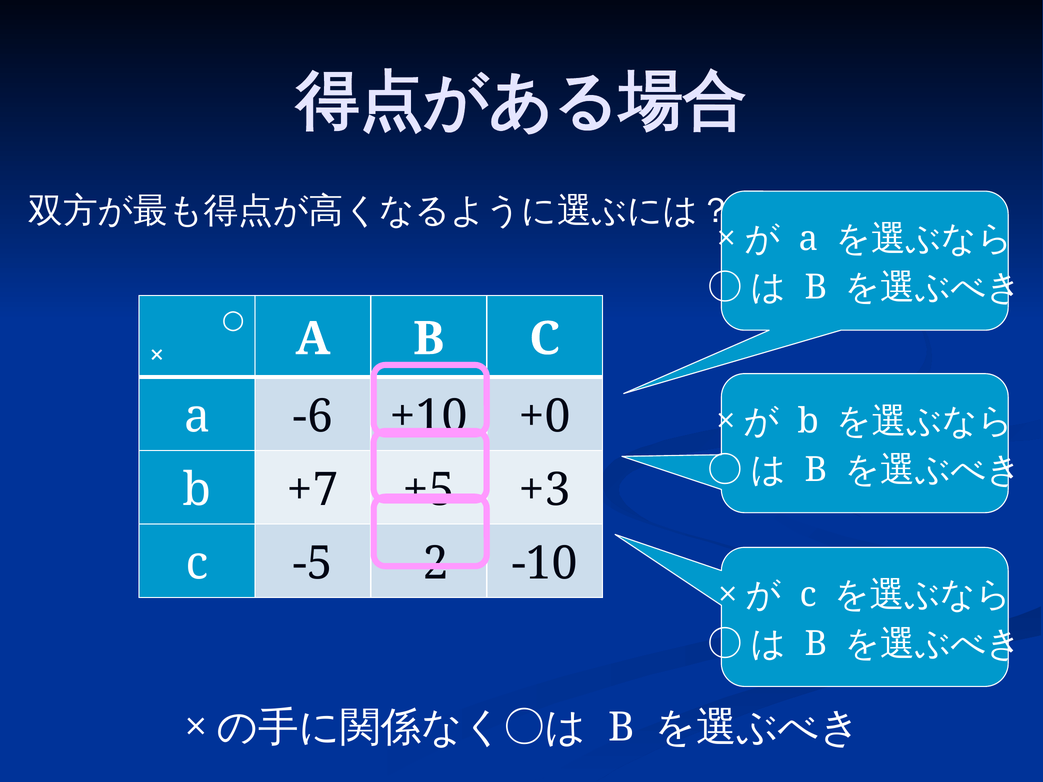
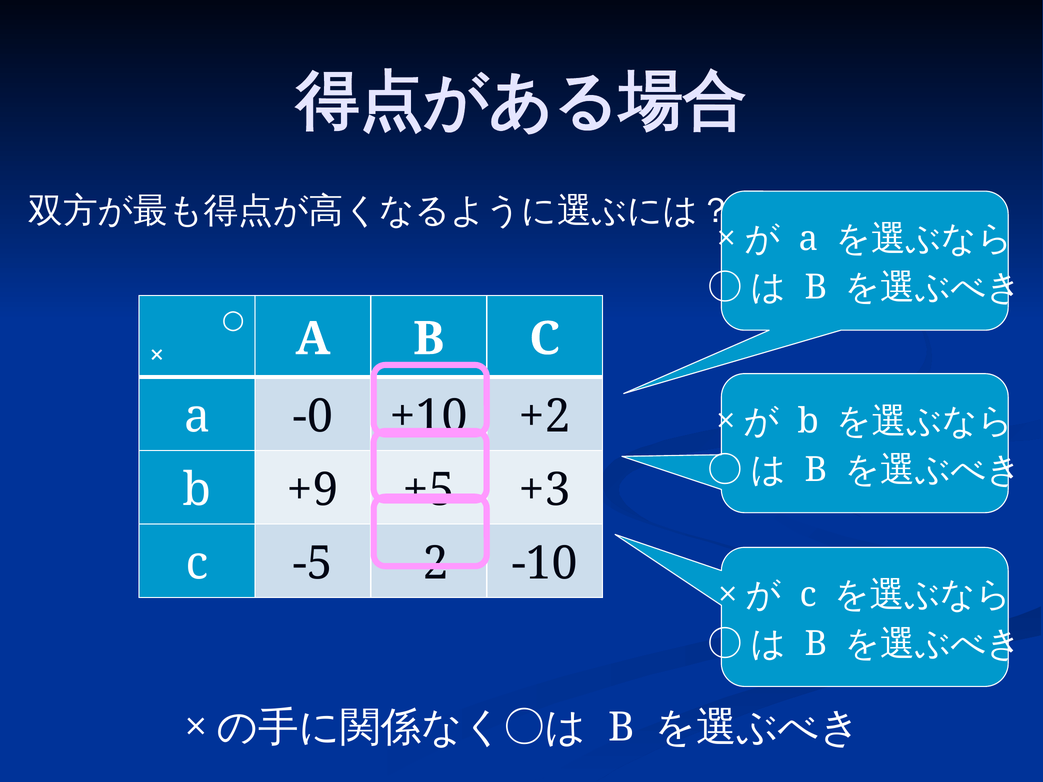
-6: -6 -> -0 (313, 416)
+0: +0 -> +2 (545, 416)
+7: +7 -> +9 (313, 490)
